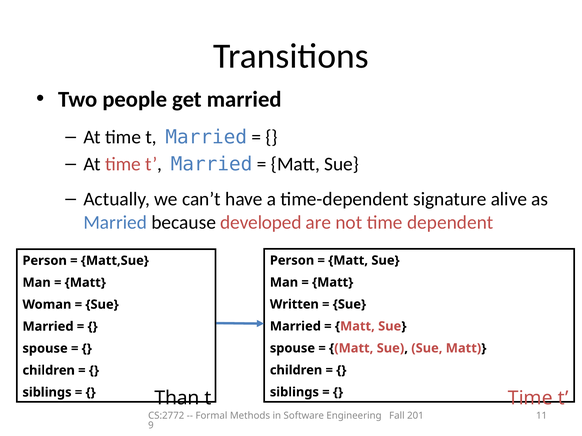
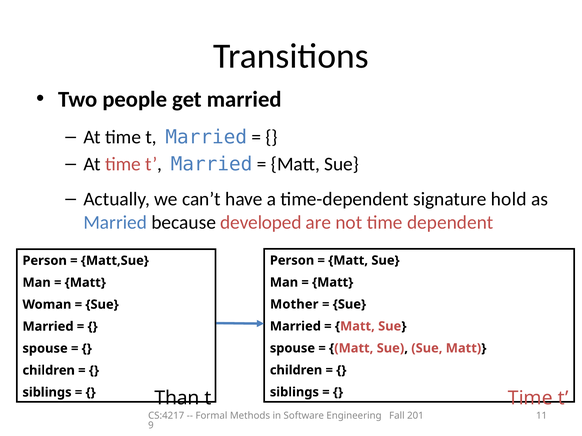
alive: alive -> hold (509, 199)
Written: Written -> Mother (294, 305)
CS:2772: CS:2772 -> CS:4217 (166, 416)
